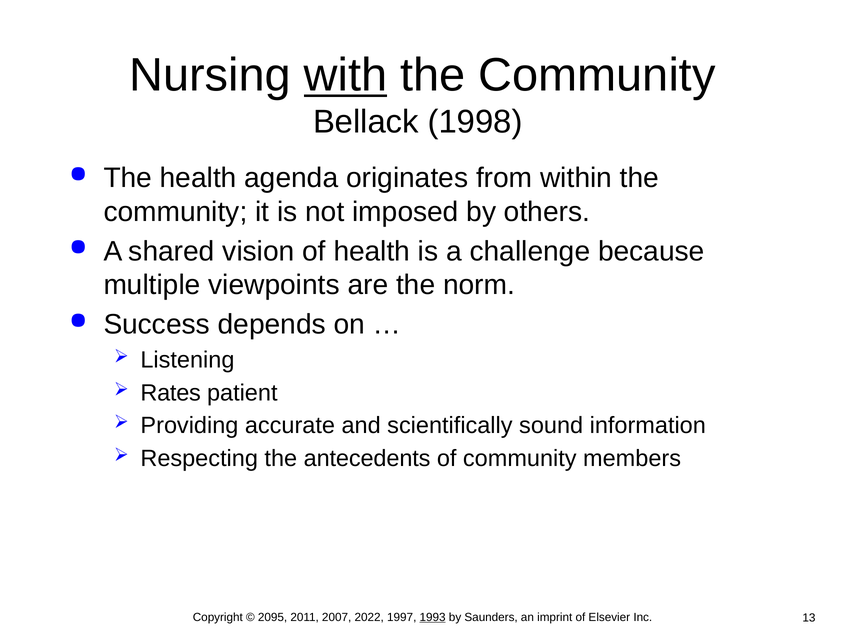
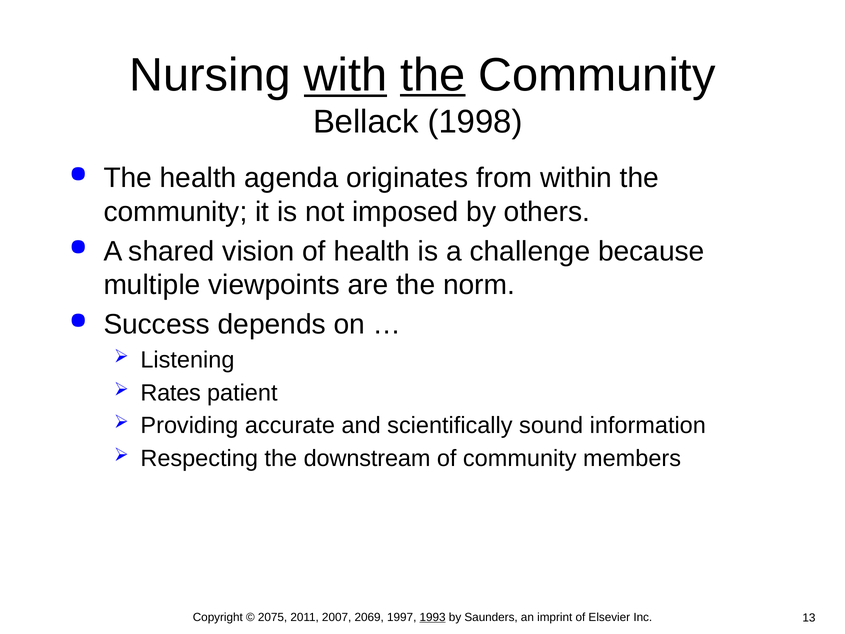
the underline: none -> present (433, 75)
antecedents: antecedents -> downstream (367, 458)
2095: 2095 -> 2075 (273, 617)
2022: 2022 -> 2069 (369, 617)
